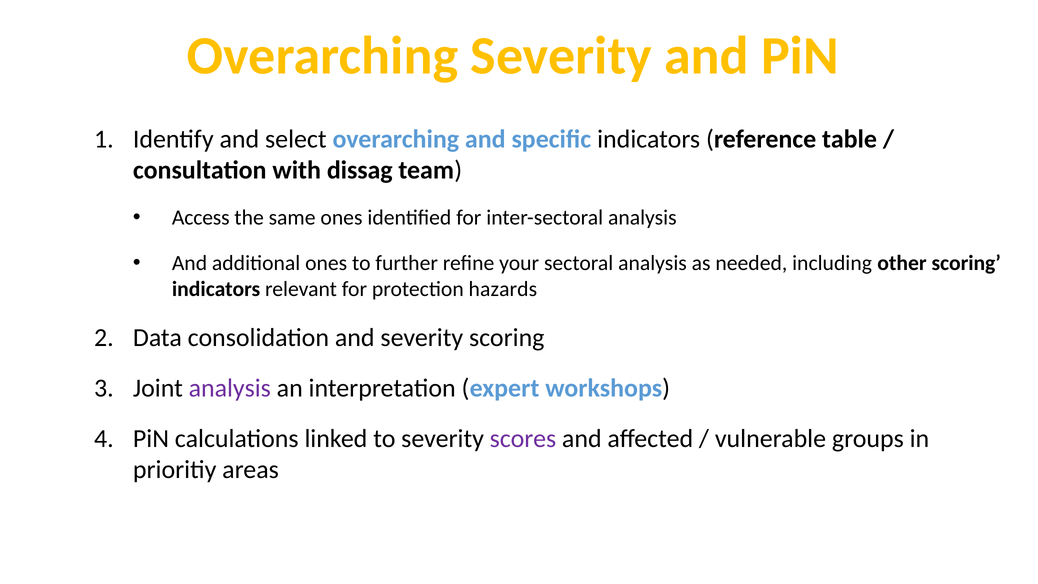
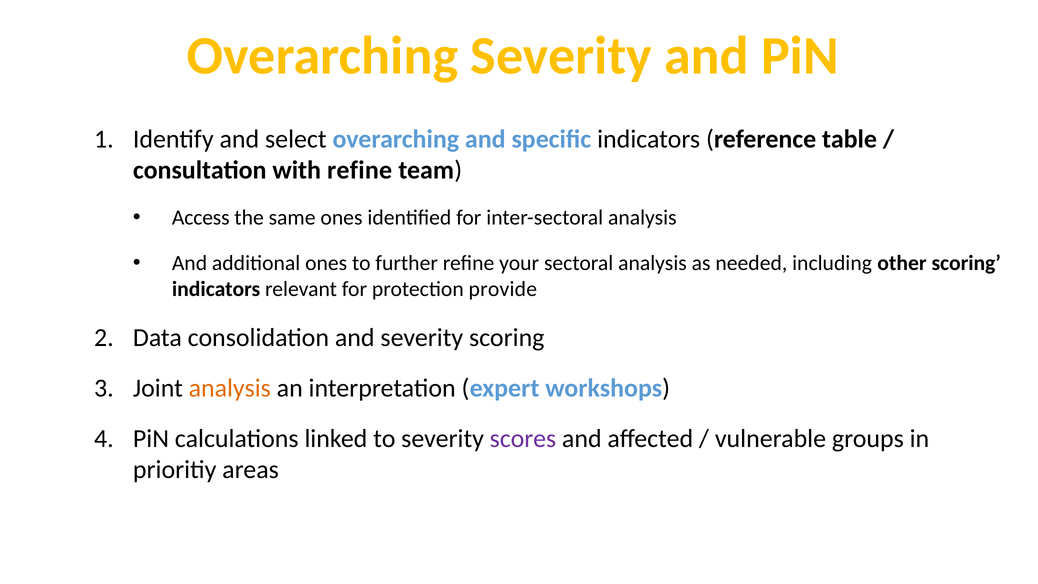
with dissag: dissag -> refine (360, 170)
hazards: hazards -> provide (503, 289)
analysis colour: purple -> orange (230, 388)
